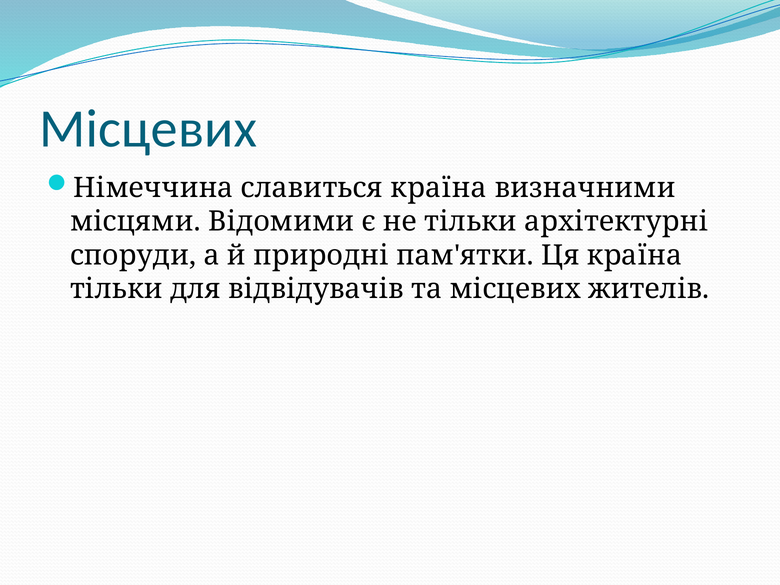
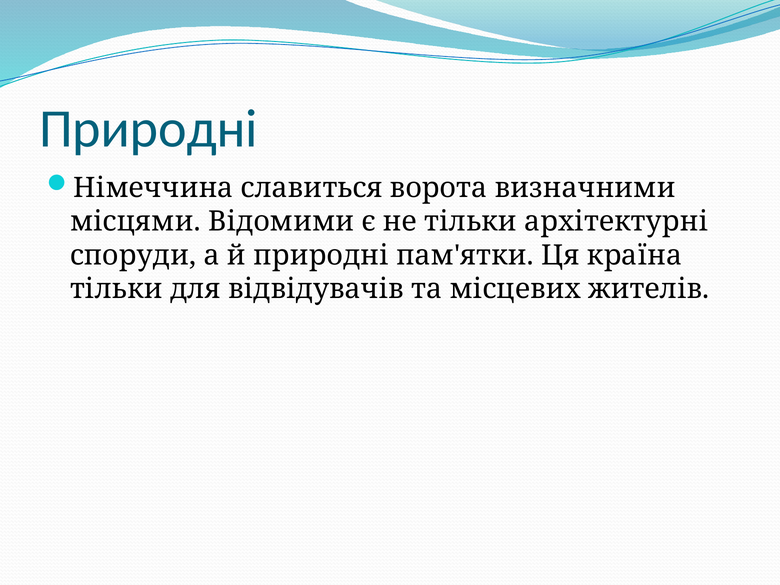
Місцевих: Місцевих -> Природні (148, 129)
славиться країна: країна -> ворота (439, 188)
